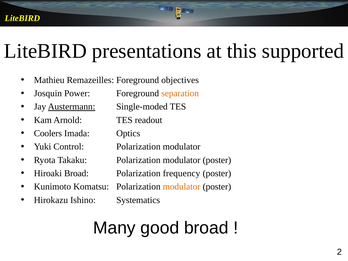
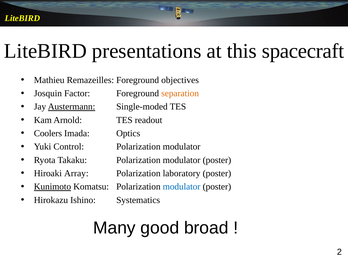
supported: supported -> spacecraft (303, 51)
Power: Power -> Factor (77, 93)
Hiroaki Broad: Broad -> Array (76, 173)
frequency: frequency -> laboratory (182, 173)
Kunimoto underline: none -> present (52, 187)
modulator colour: orange -> blue (182, 187)
